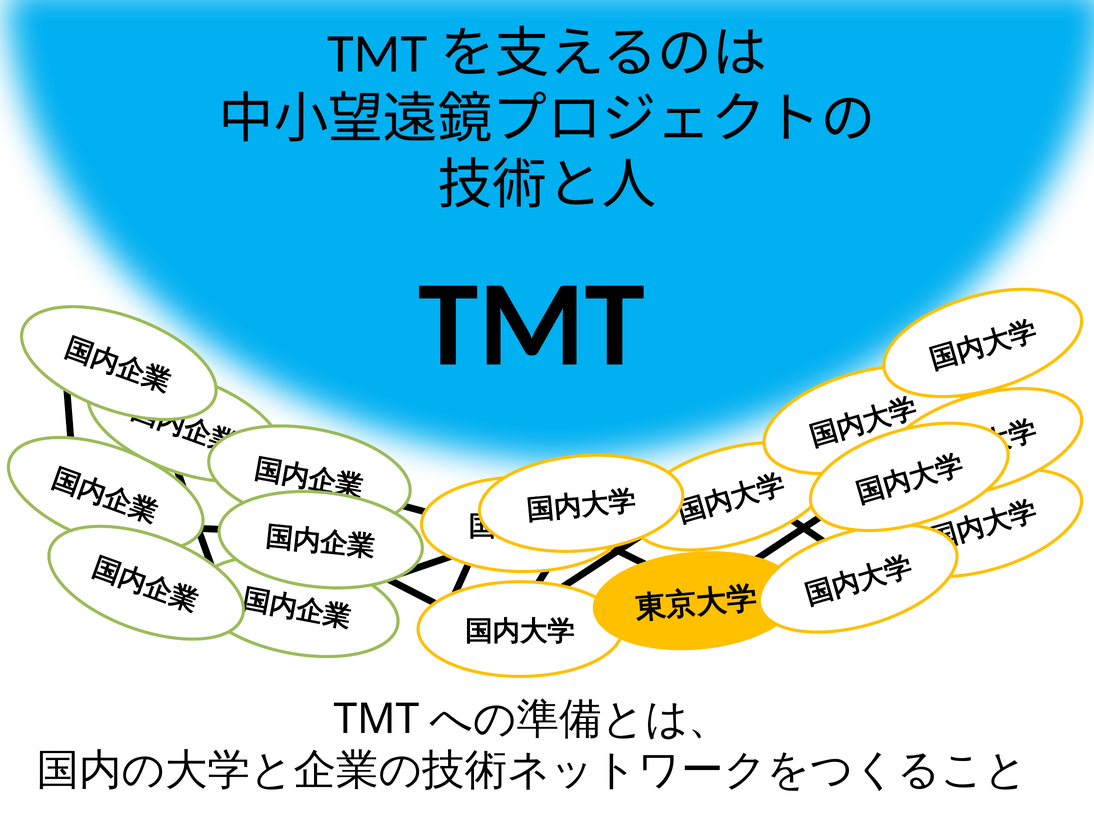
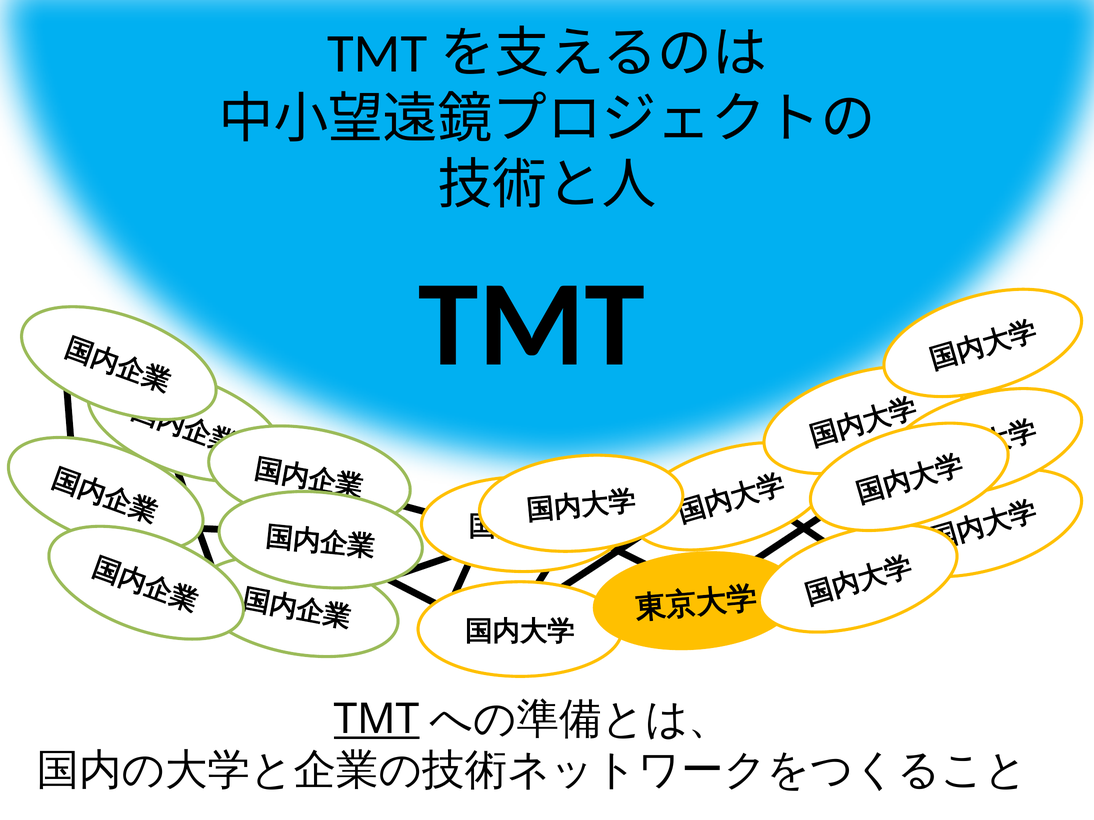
TMT underline: none -> present (377, 720)
